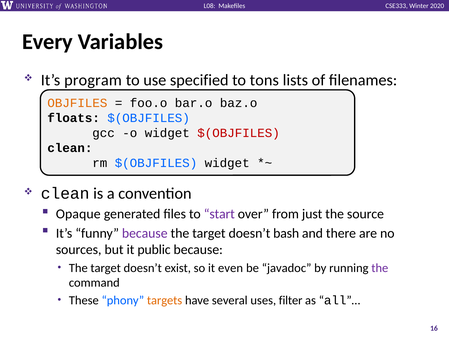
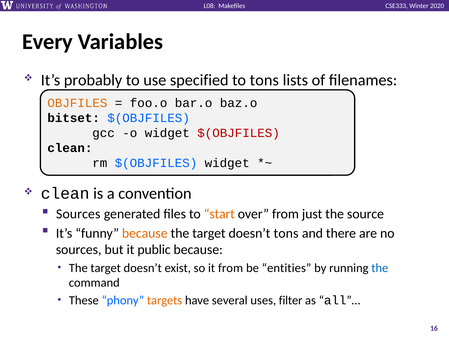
program: program -> probably (93, 80)
floats: floats -> bitset (74, 118)
Opaque: Opaque -> Sources (78, 214)
start colour: purple -> orange (219, 214)
because colour: purple -> orange (145, 233)
doesn’t bash: bash -> tons (286, 233)
it even: even -> from (231, 268)
javadoc: javadoc -> entities (287, 268)
the colour: purple -> blue (380, 268)
